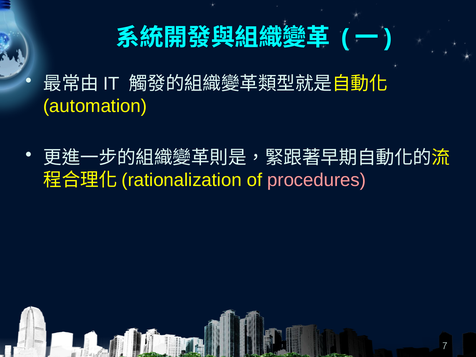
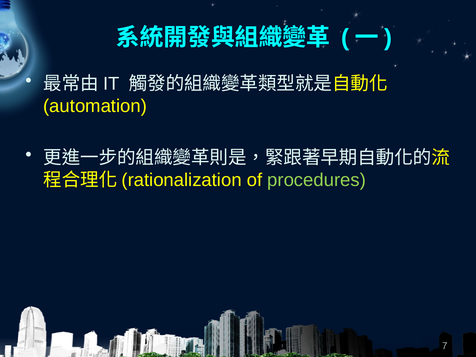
procedures colour: pink -> light green (317, 180)
